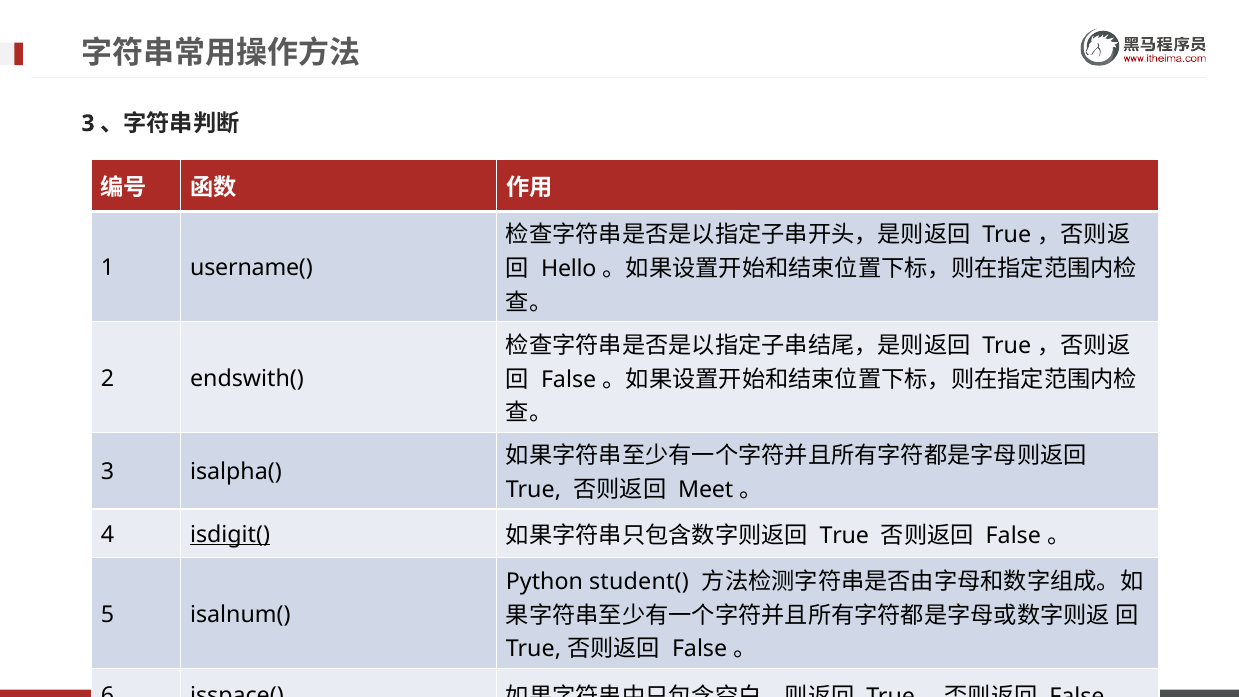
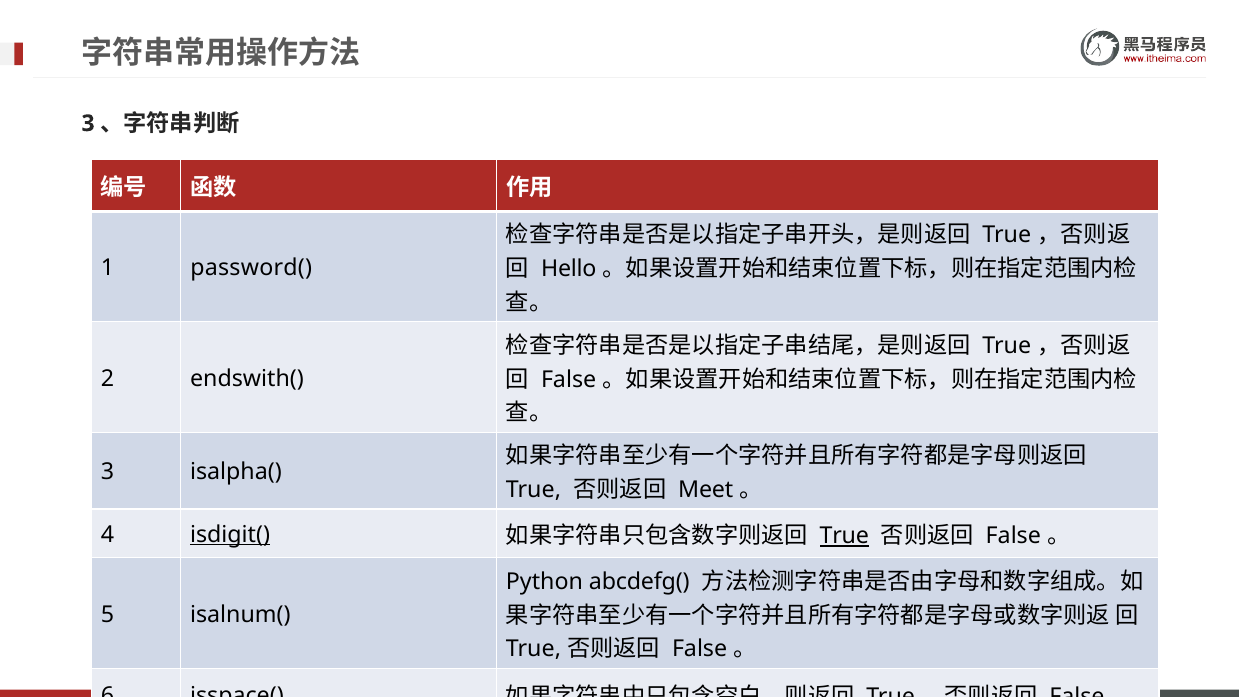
username(: username( -> password( (251, 268)
True underline: none -> present (844, 536)
student(: student( -> abcdefg( (639, 582)
